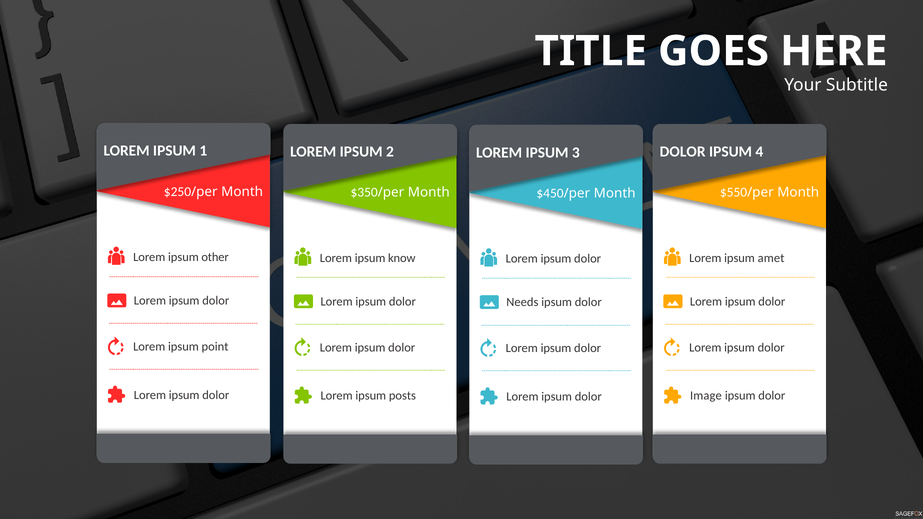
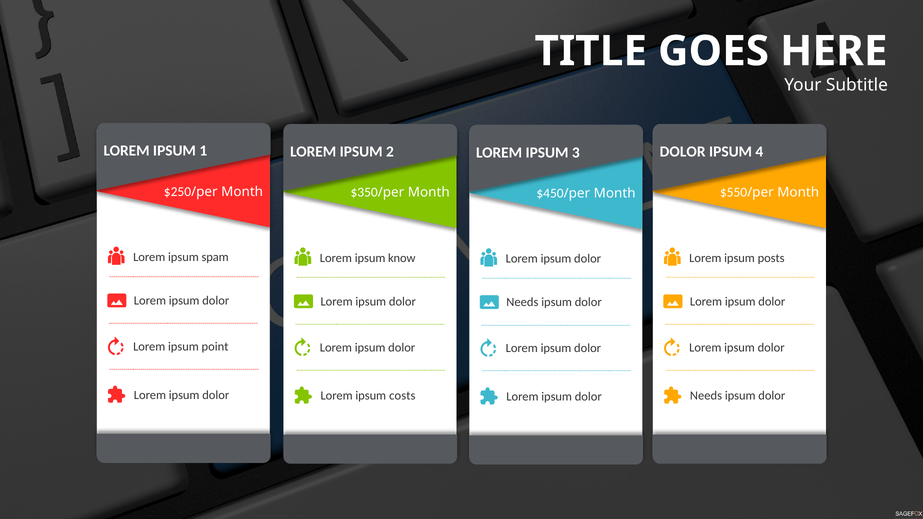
other: other -> spam (215, 257)
amet: amet -> posts (771, 258)
posts: posts -> costs (402, 396)
Image: Image -> Needs (706, 396)
